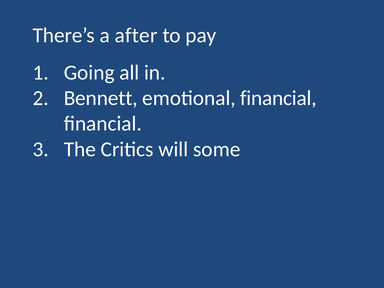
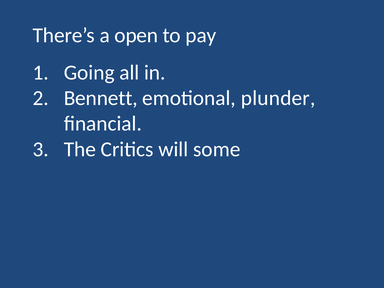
after: after -> open (136, 35)
emotional financial: financial -> plunder (278, 98)
